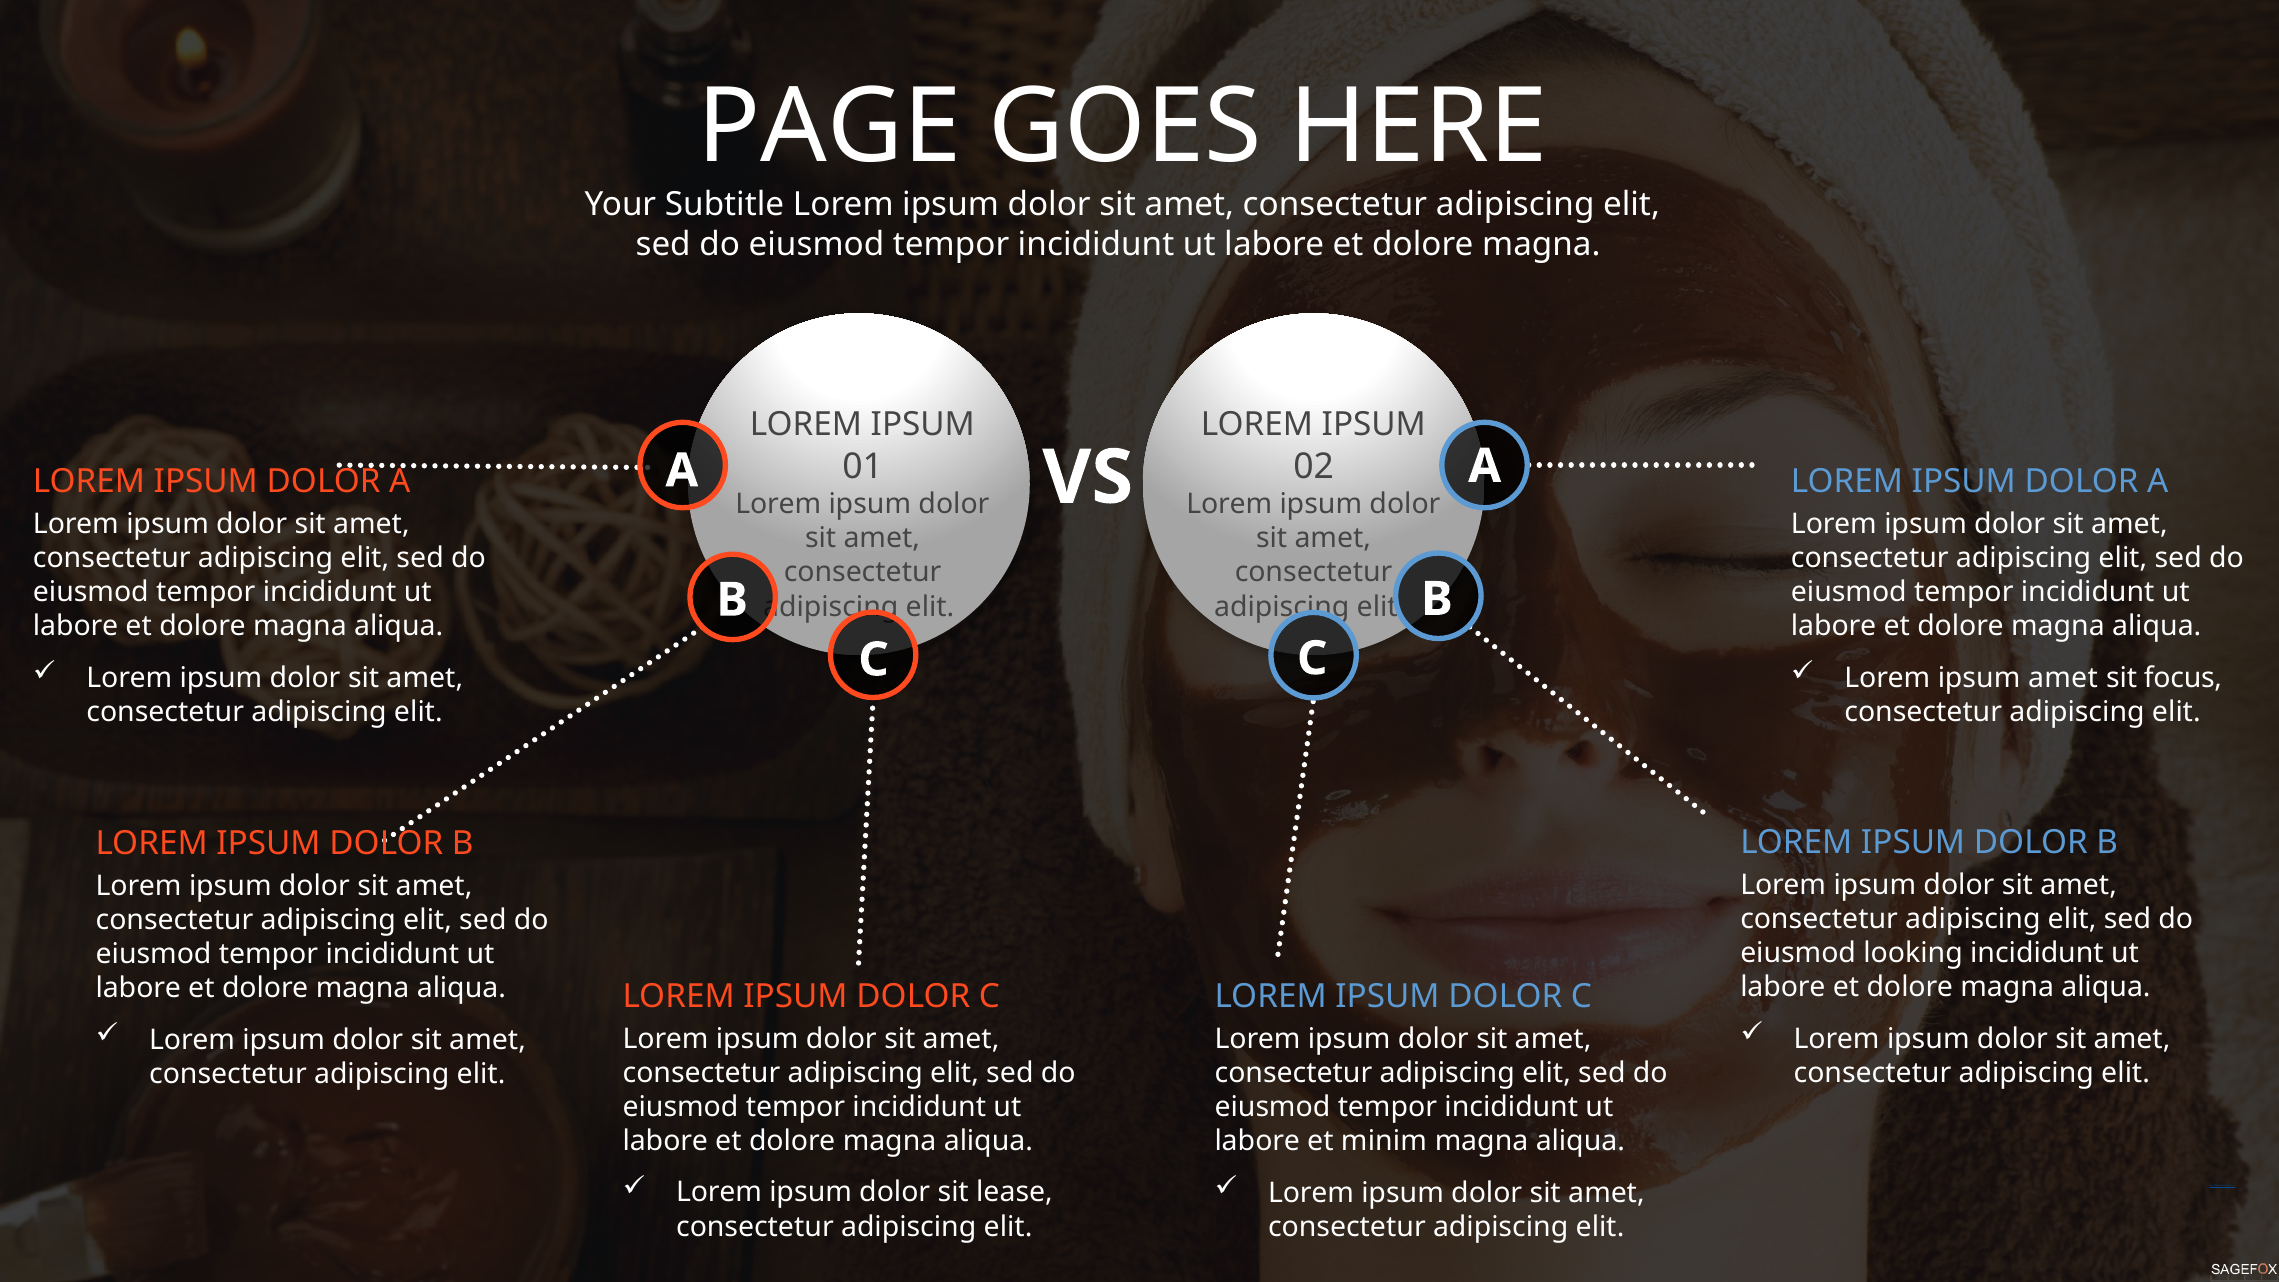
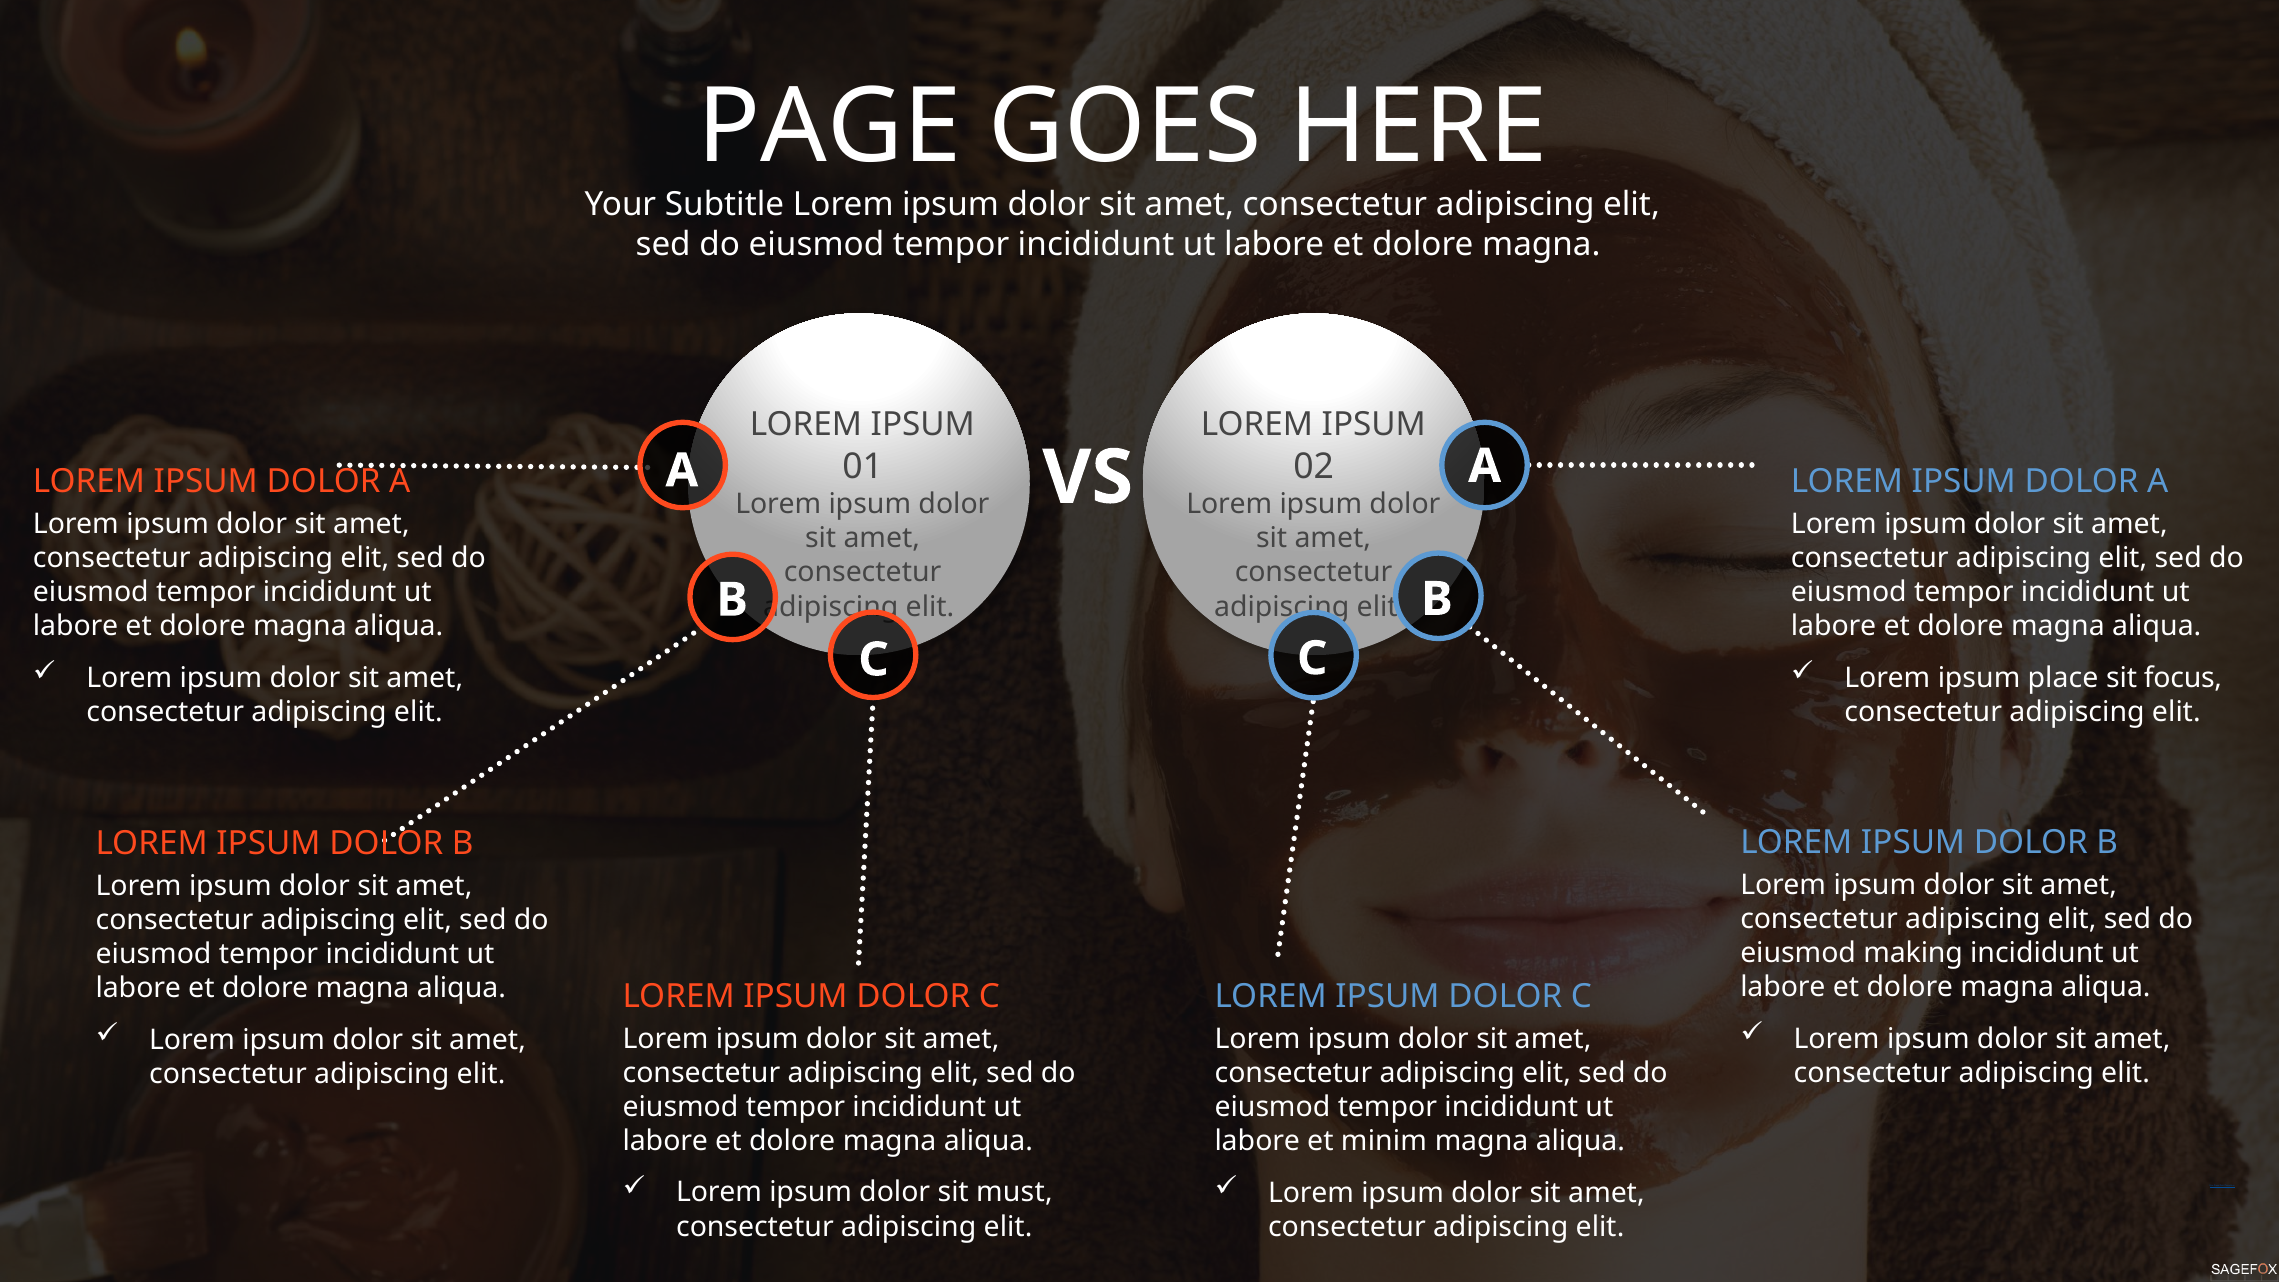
ipsum amet: amet -> place (2063, 678)
looking: looking -> making (1913, 953)
lease: lease -> must (1014, 1193)
